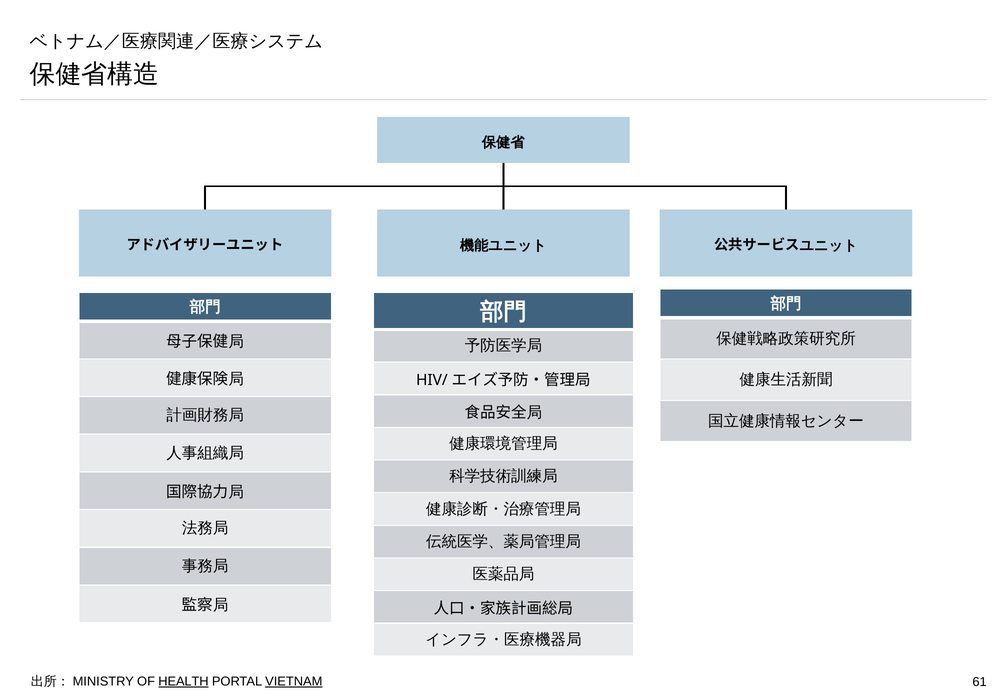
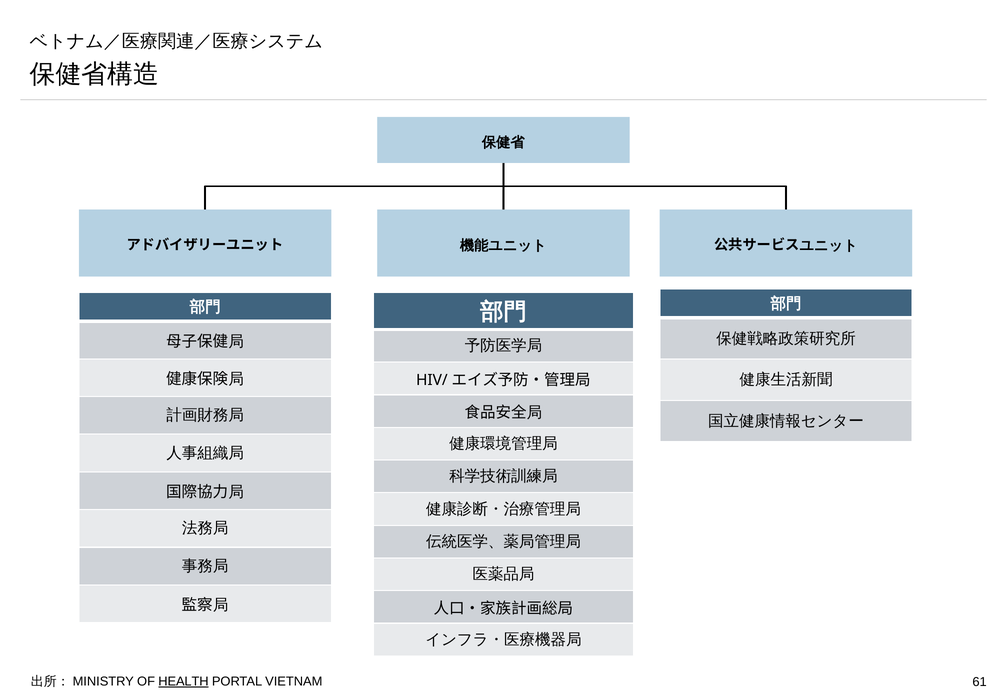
VIETNAM underline: present -> none (294, 682)
